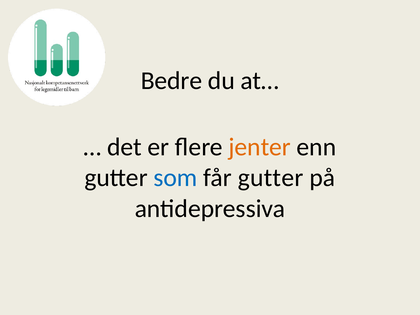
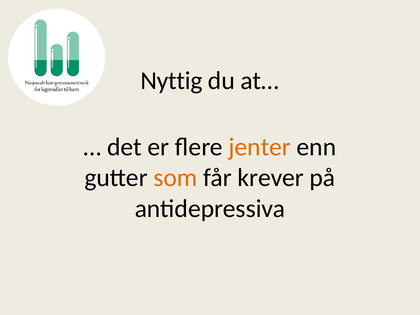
Bedre: Bedre -> Nyttig (172, 81)
som colour: blue -> orange (175, 178)
får gutter: gutter -> krever (271, 178)
